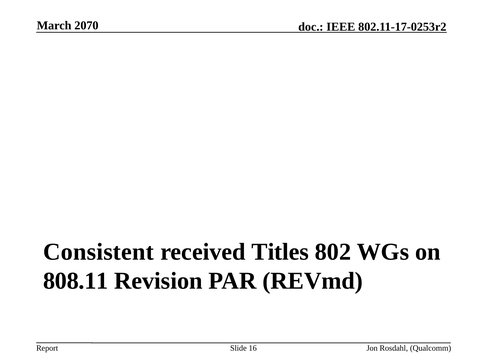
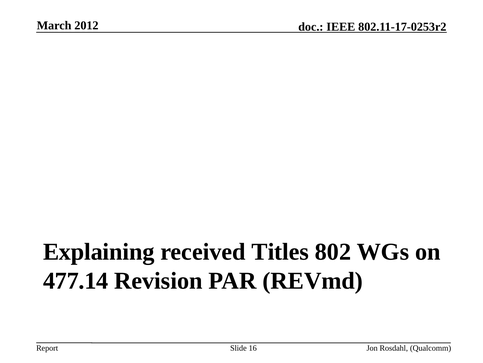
2070: 2070 -> 2012 (86, 26)
Consistent: Consistent -> Explaining (99, 251)
808.11: 808.11 -> 477.14 (76, 280)
